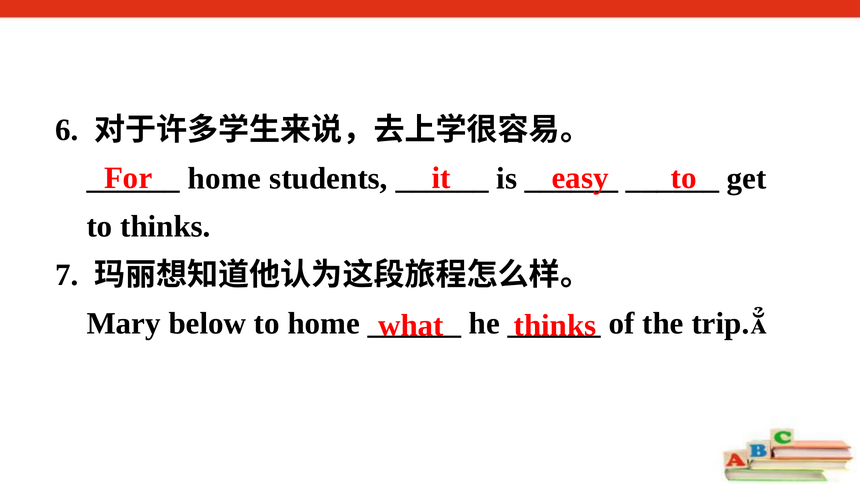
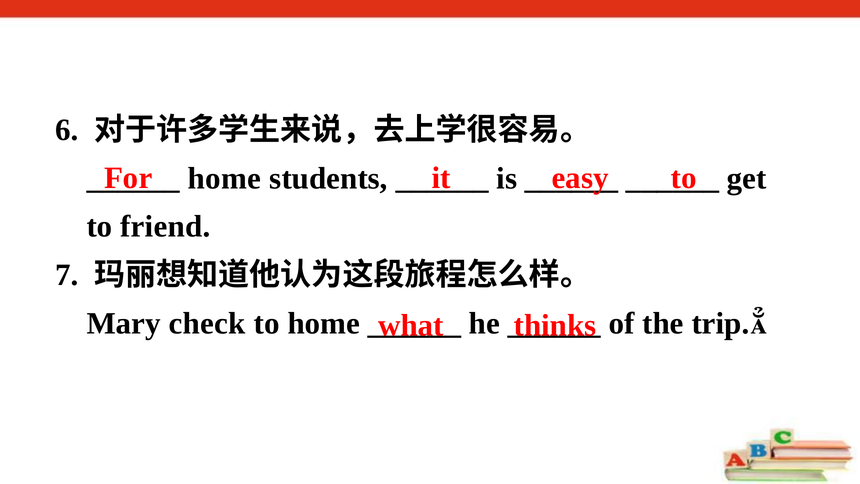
to thinks: thinks -> friend (165, 227)
below: below -> check (207, 323)
